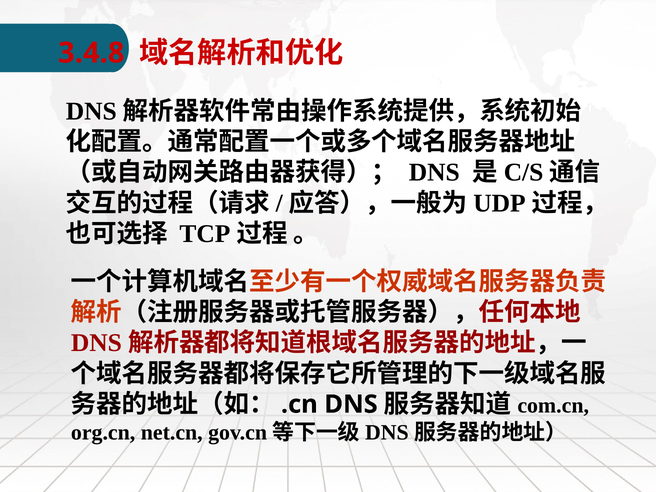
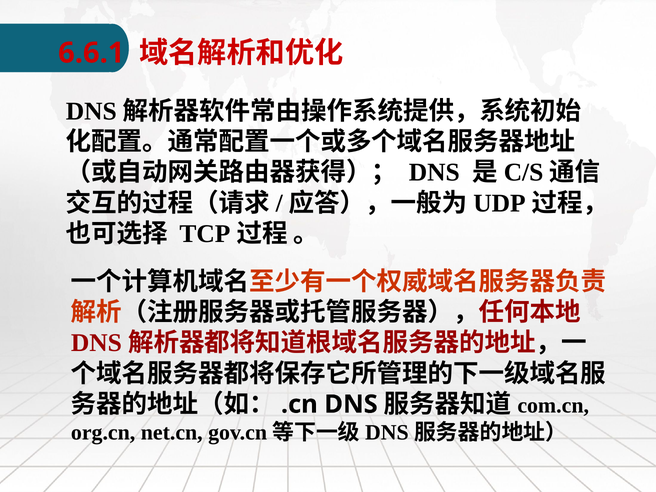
3.4.8: 3.4.8 -> 6.6.1 (91, 53)
